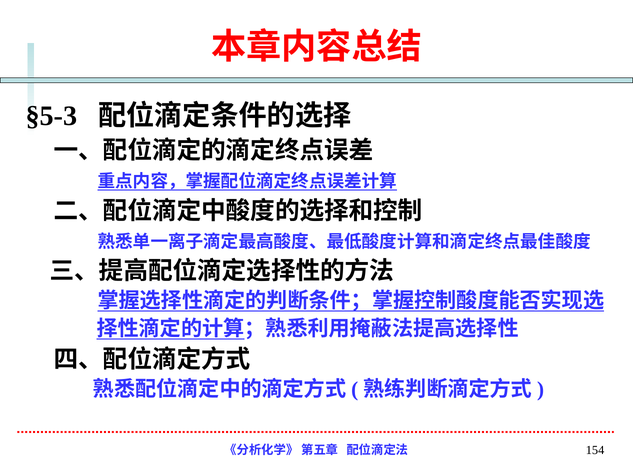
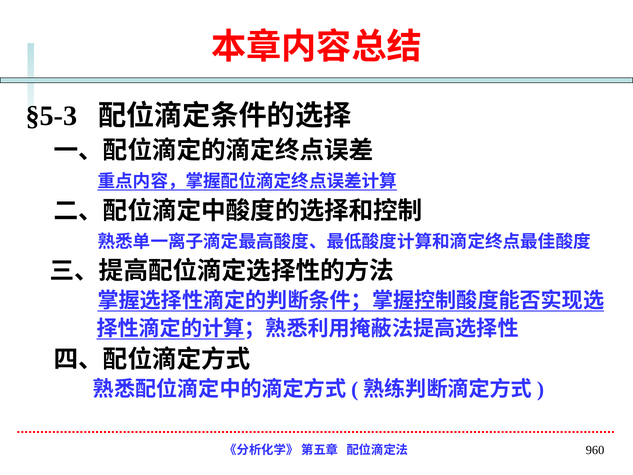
154: 154 -> 960 (595, 450)
